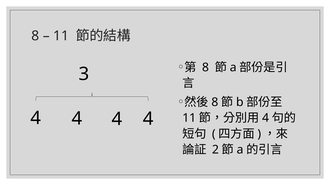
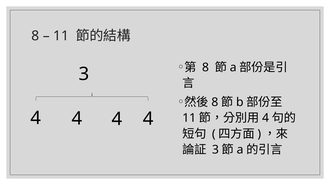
2: 2 -> 3 (215, 150)
